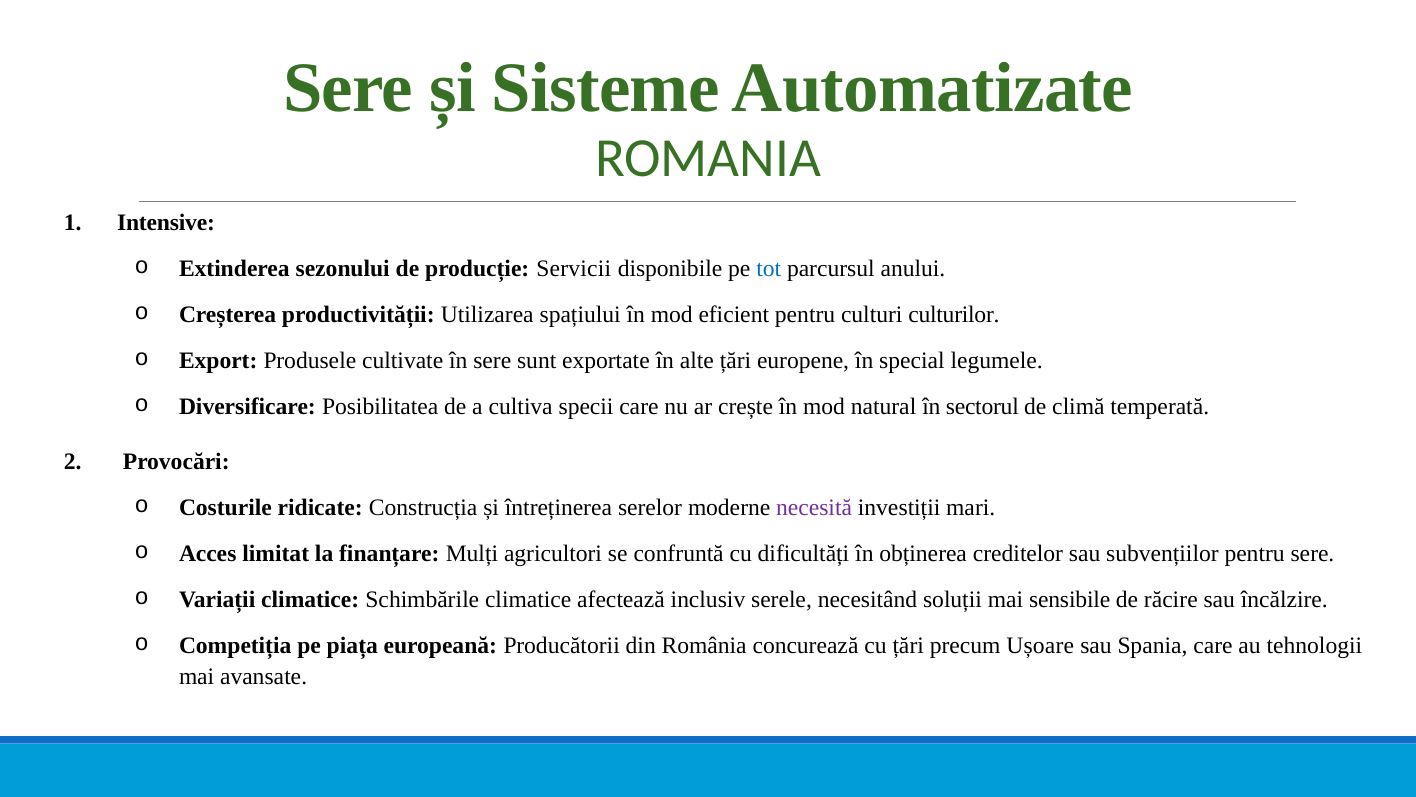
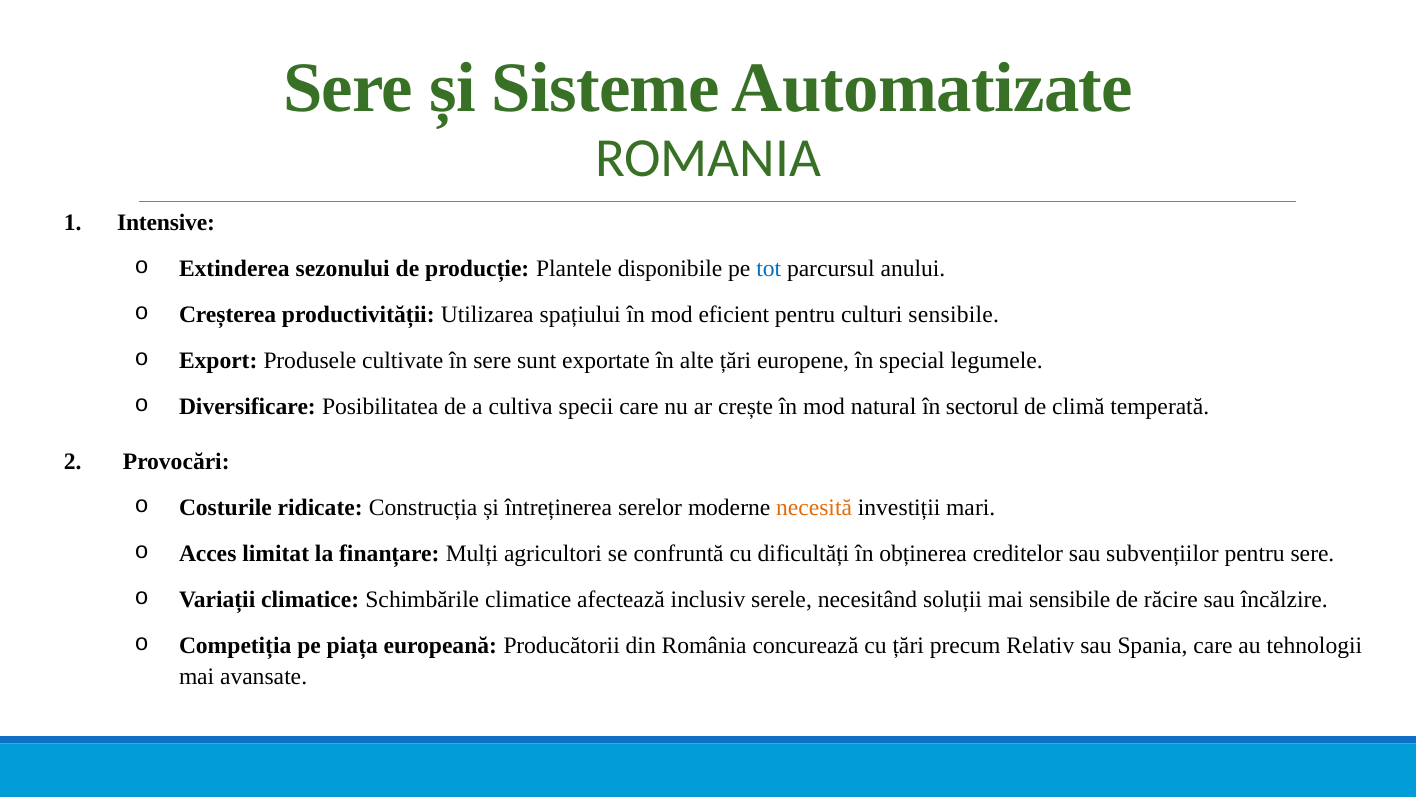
Servicii: Servicii -> Plantele (574, 268)
culturi culturilor: culturilor -> sensibile (954, 314)
necesită colour: purple -> orange (814, 508)
Ușoare: Ușoare -> Relativ (1040, 646)
